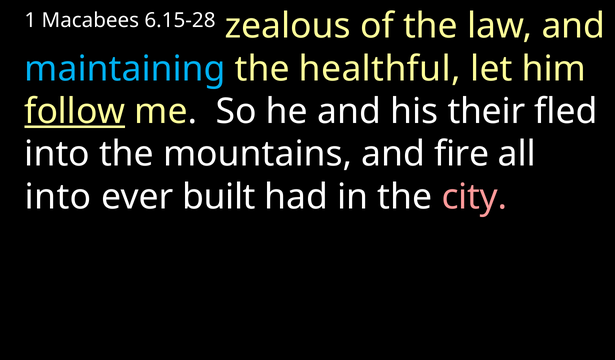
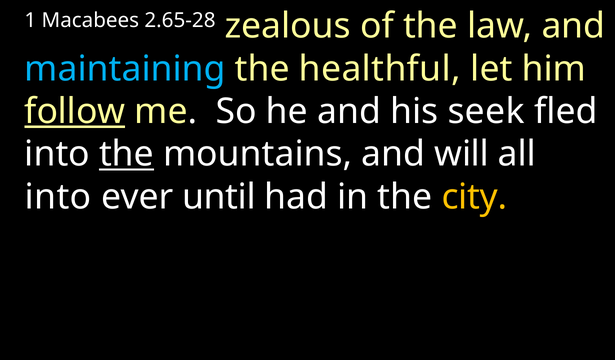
6.15-28: 6.15-28 -> 2.65-28 (180, 20)
their: their -> seek (486, 112)
the underline: none -> present (126, 154)
fire: fire -> will (462, 154)
built: built -> until (219, 197)
city colour: pink -> yellow (474, 197)
